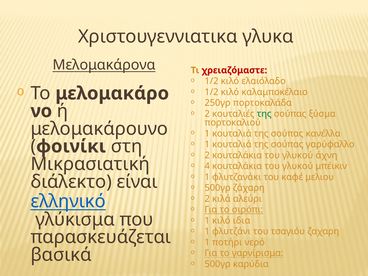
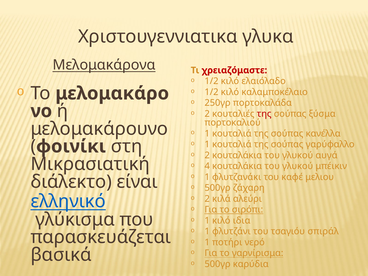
της colour: green -> red (264, 114)
άχνη: άχνη -> αυγά (326, 155)
ζαχαρη: ζαχαρη -> σπιράλ (323, 231)
